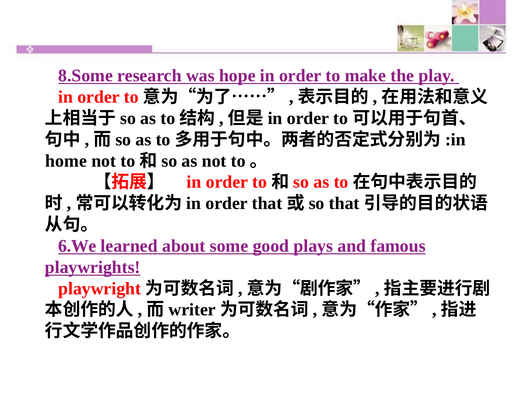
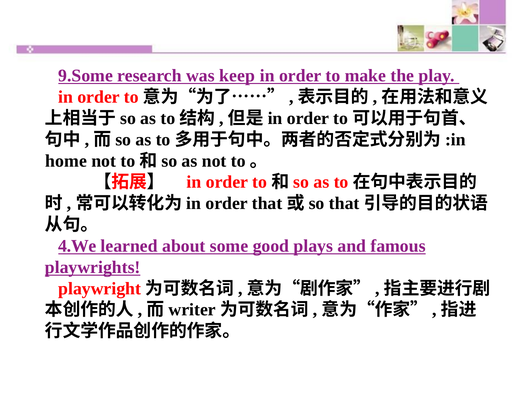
8.Some: 8.Some -> 9.Some (86, 76)
hope: hope -> keep (237, 76)
6.We: 6.We -> 4.We (77, 246)
